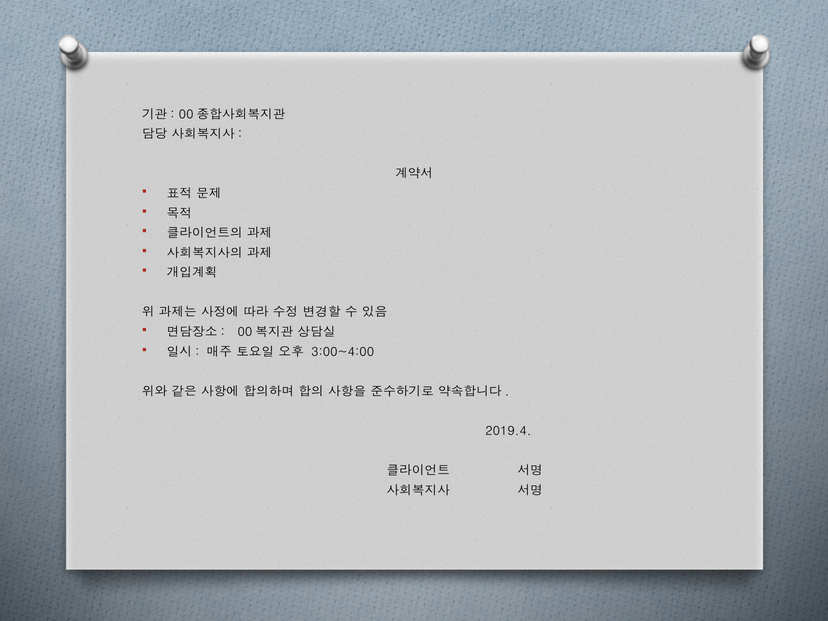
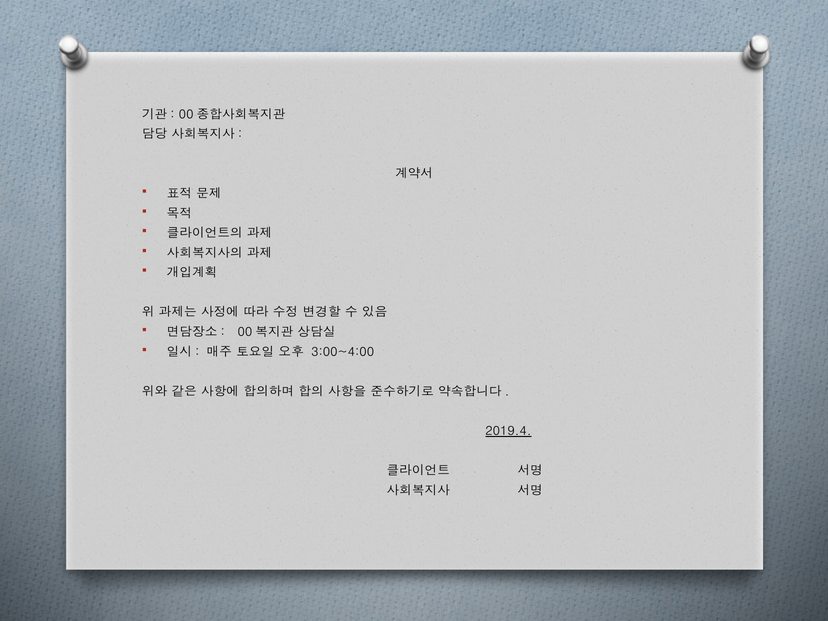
2019.4 underline: none -> present (508, 431)
